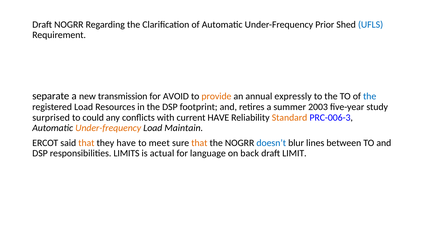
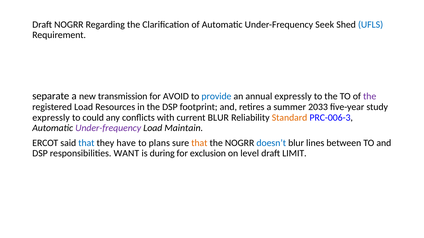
Prior: Prior -> Seek (325, 25)
provide colour: orange -> blue (216, 97)
the colour: blue -> purple (370, 97)
2003: 2003 -> 2033 (318, 107)
surprised: surprised -> expressly (51, 118)
current HAVE: HAVE -> BLUR (218, 118)
Under-frequency colour: orange -> purple (108, 128)
that colour: orange -> blue (86, 143)
meet: meet -> plans (159, 143)
LIMITS: LIMITS -> WANT (126, 154)
actual: actual -> during (162, 154)
language: language -> exclusion (208, 154)
back: back -> level (250, 154)
